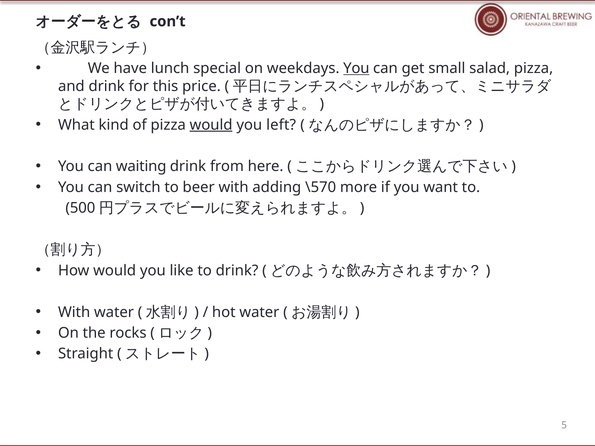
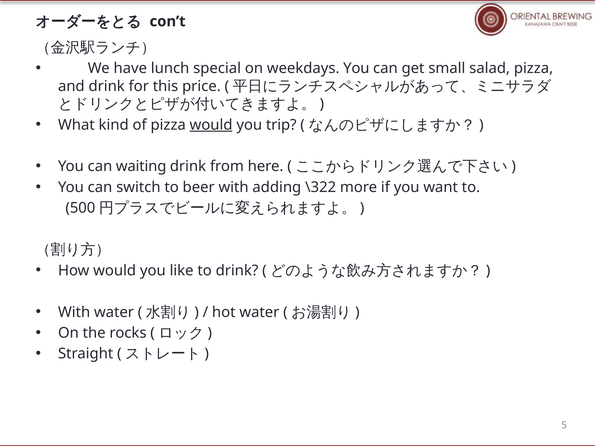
You underline: present -> none (356, 68)
left: left -> trip (281, 125)
\570: \570 -> \322 (321, 187)
